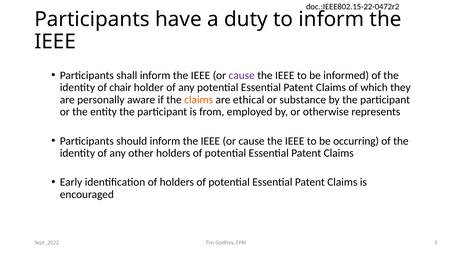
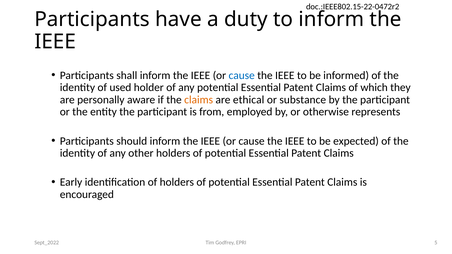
cause colour: purple -> blue (242, 75)
chair: chair -> used (120, 88)
occurring: occurring -> expected (356, 141)
